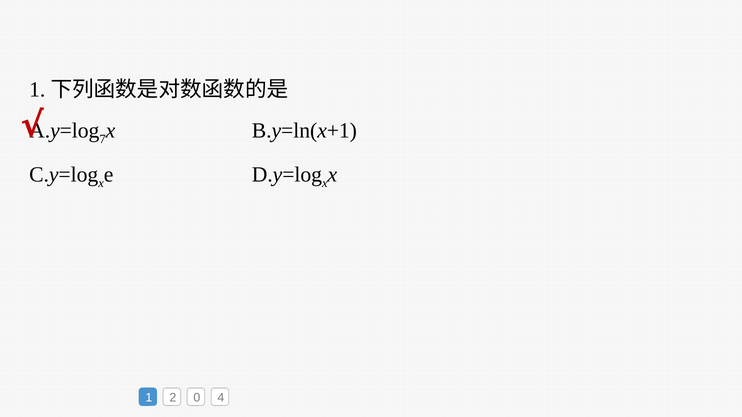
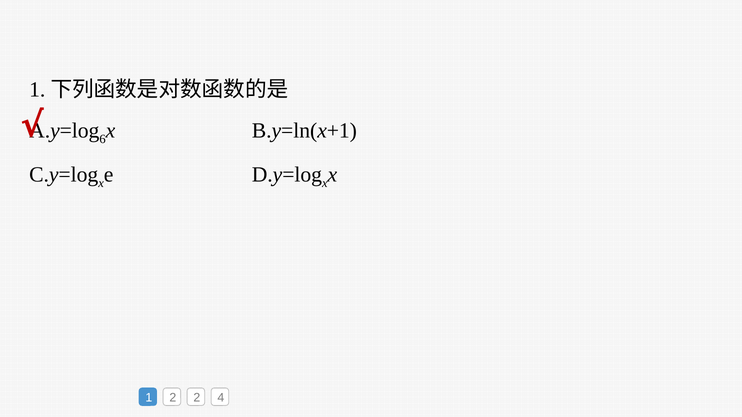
7: 7 -> 6 (103, 139)
2 0: 0 -> 2 (197, 398)
